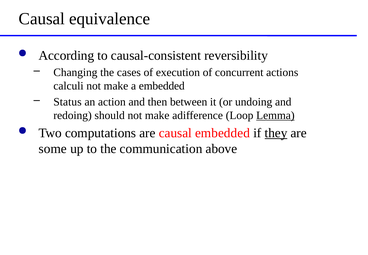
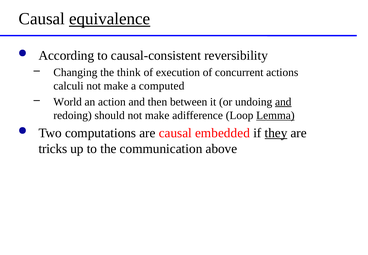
equivalence underline: none -> present (110, 19)
cases: cases -> think (129, 72)
a embedded: embedded -> computed (162, 86)
Status: Status -> World (68, 102)
and underline: none -> present (283, 102)
some: some -> tricks (53, 149)
